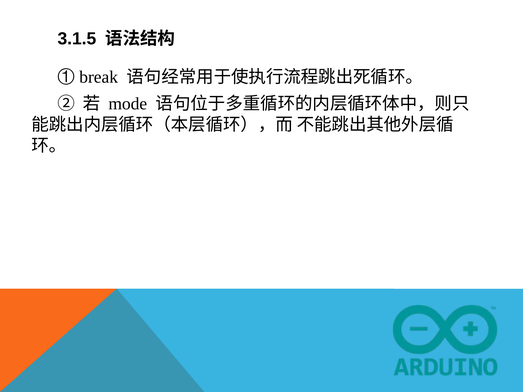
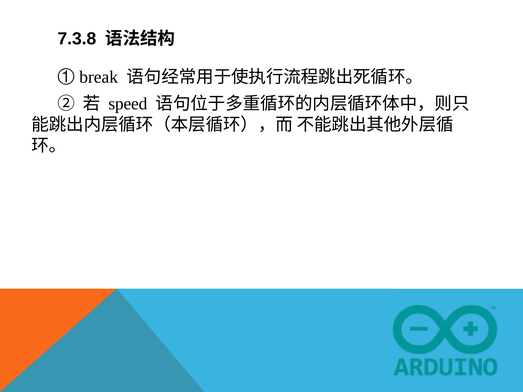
3.1.5: 3.1.5 -> 7.3.8 (77, 39)
mode: mode -> speed (128, 104)
